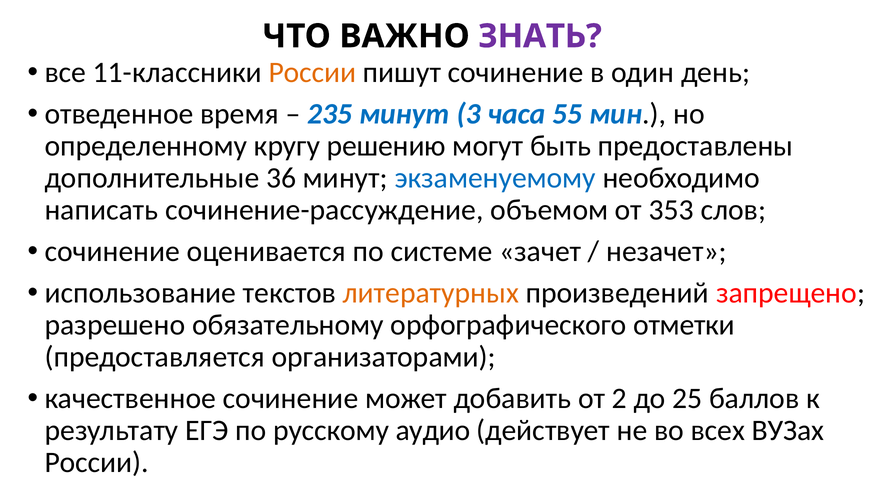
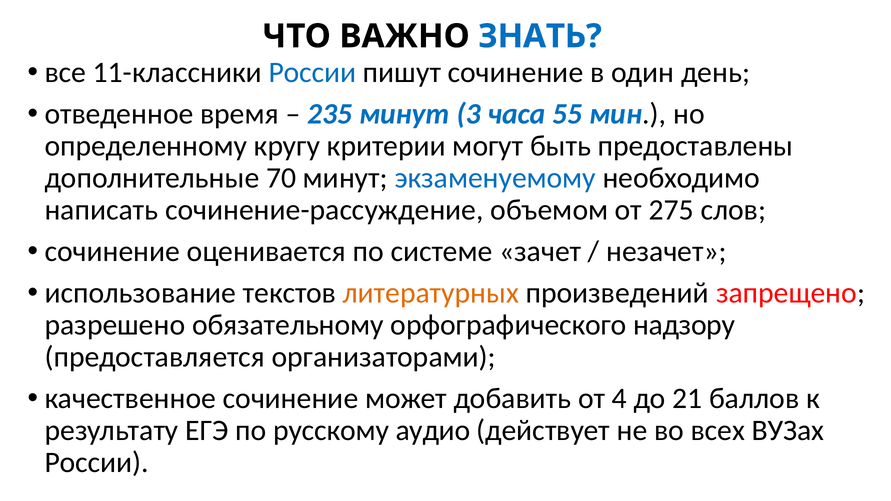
ЗНАТЬ colour: purple -> blue (540, 36)
России colour: orange -> blue (312, 72)
решению: решению -> критерии (386, 146)
36: 36 -> 70 (281, 178)
353: 353 -> 275 (671, 210)
отметки: отметки -> надзору (684, 325)
2: 2 -> 4 (619, 399)
25: 25 -> 21 (687, 399)
